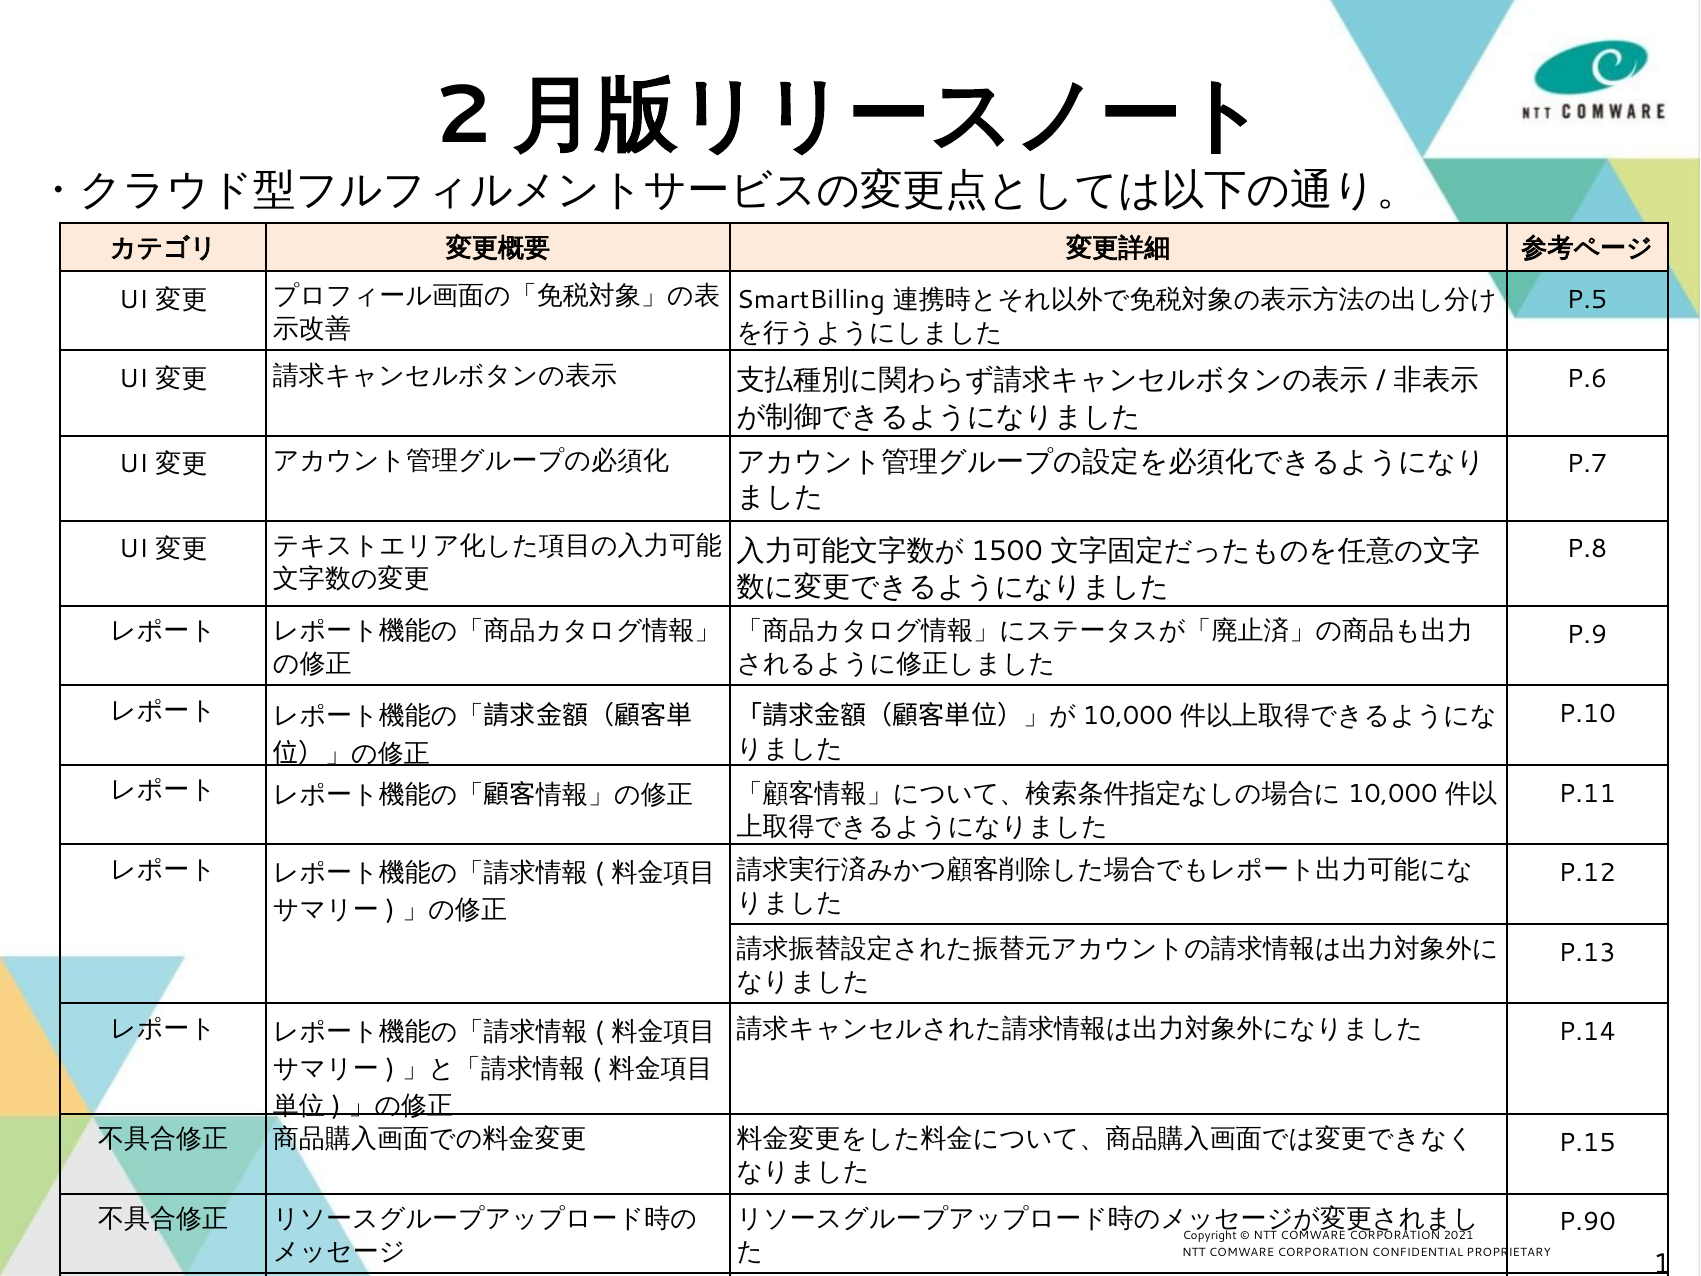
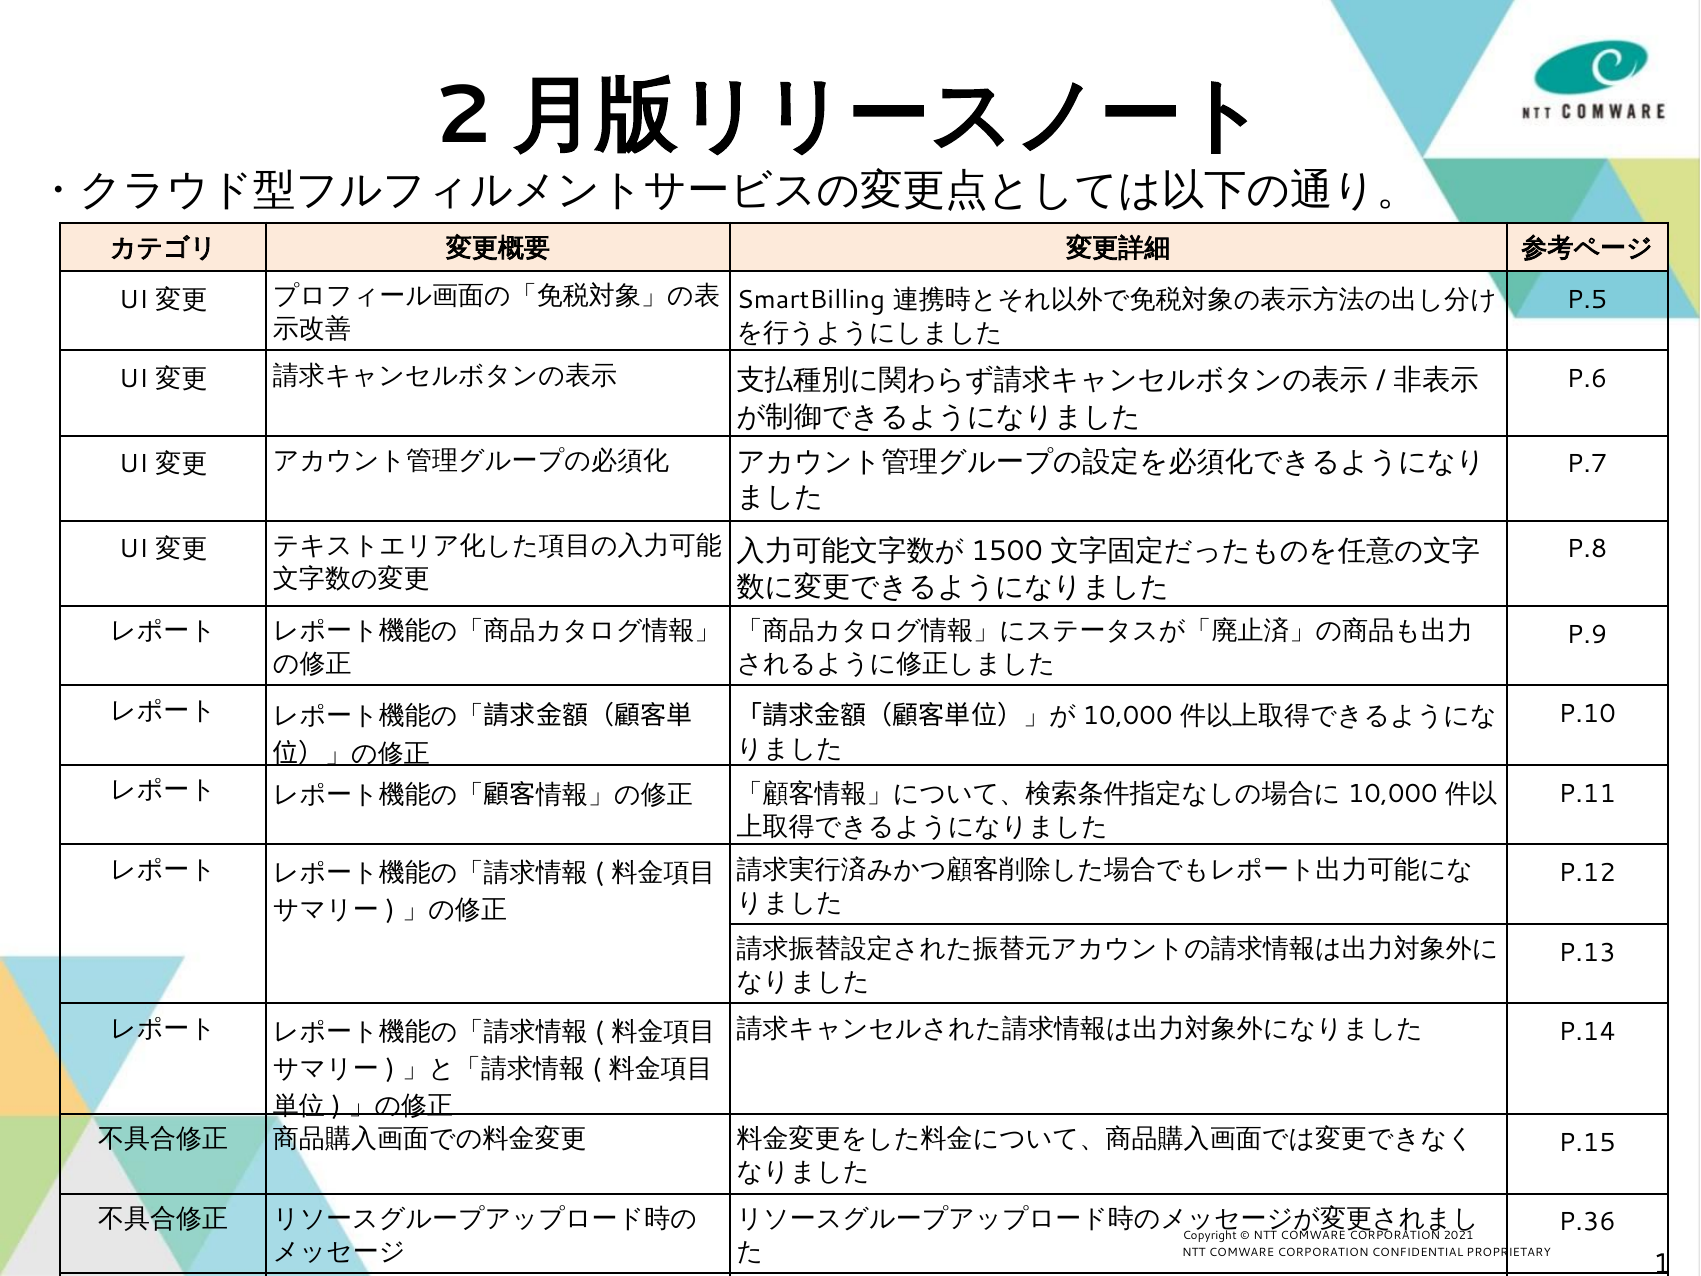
P.90: P.90 -> P.36 (1587, 1222)
